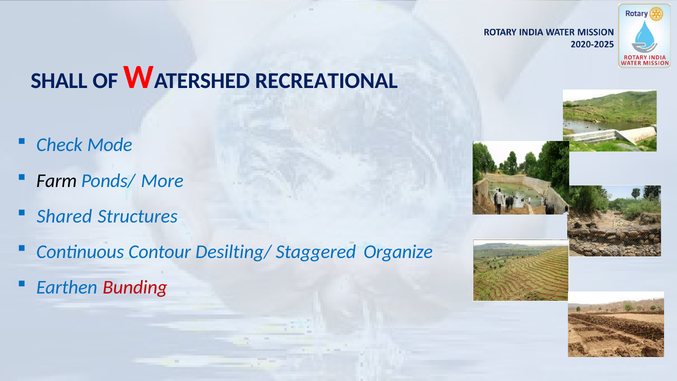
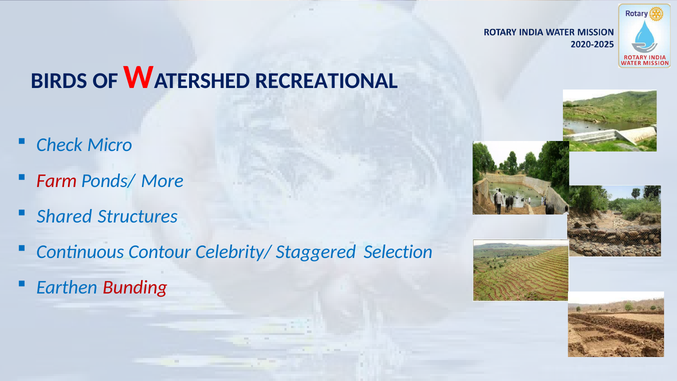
SHALL: SHALL -> BIRDS (59, 81)
Mode: Mode -> Micro (110, 145)
Farm colour: black -> red (57, 181)
Desilting/: Desilting/ -> Celebrity/ (234, 252)
Organize: Organize -> Selection (398, 252)
